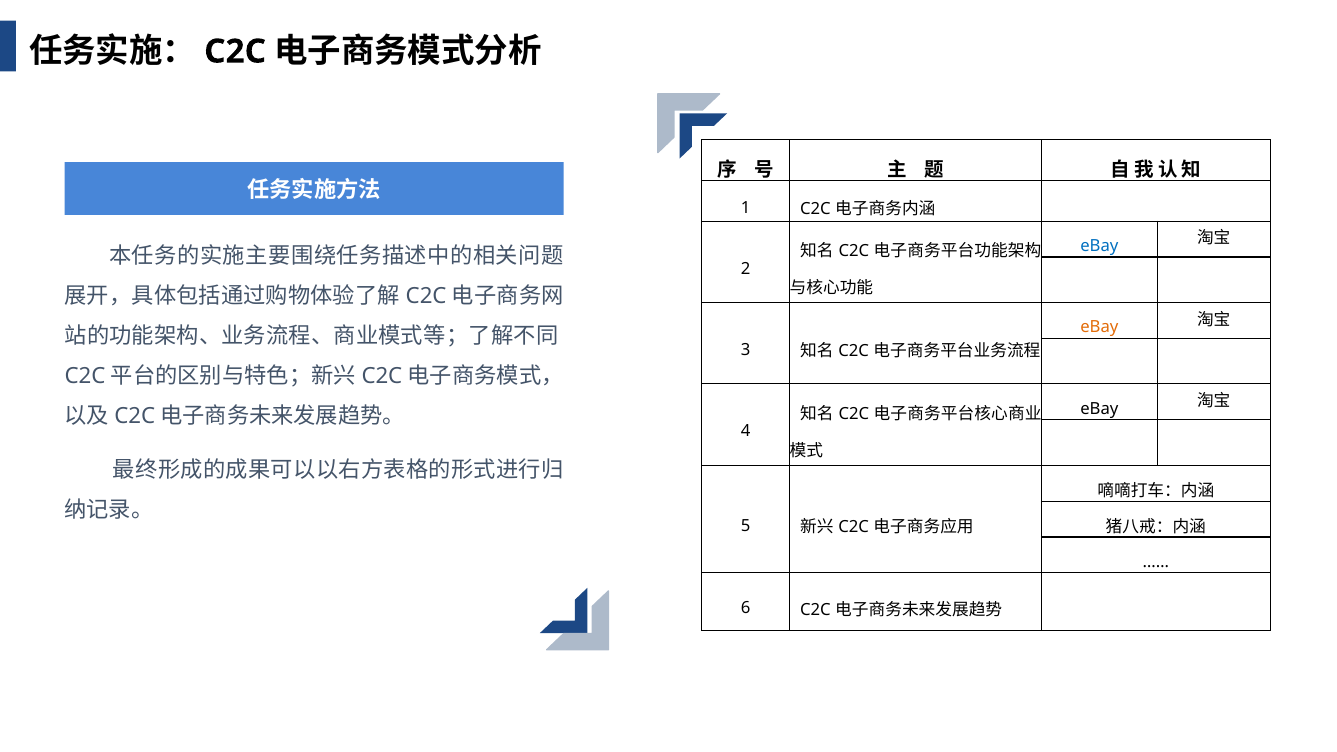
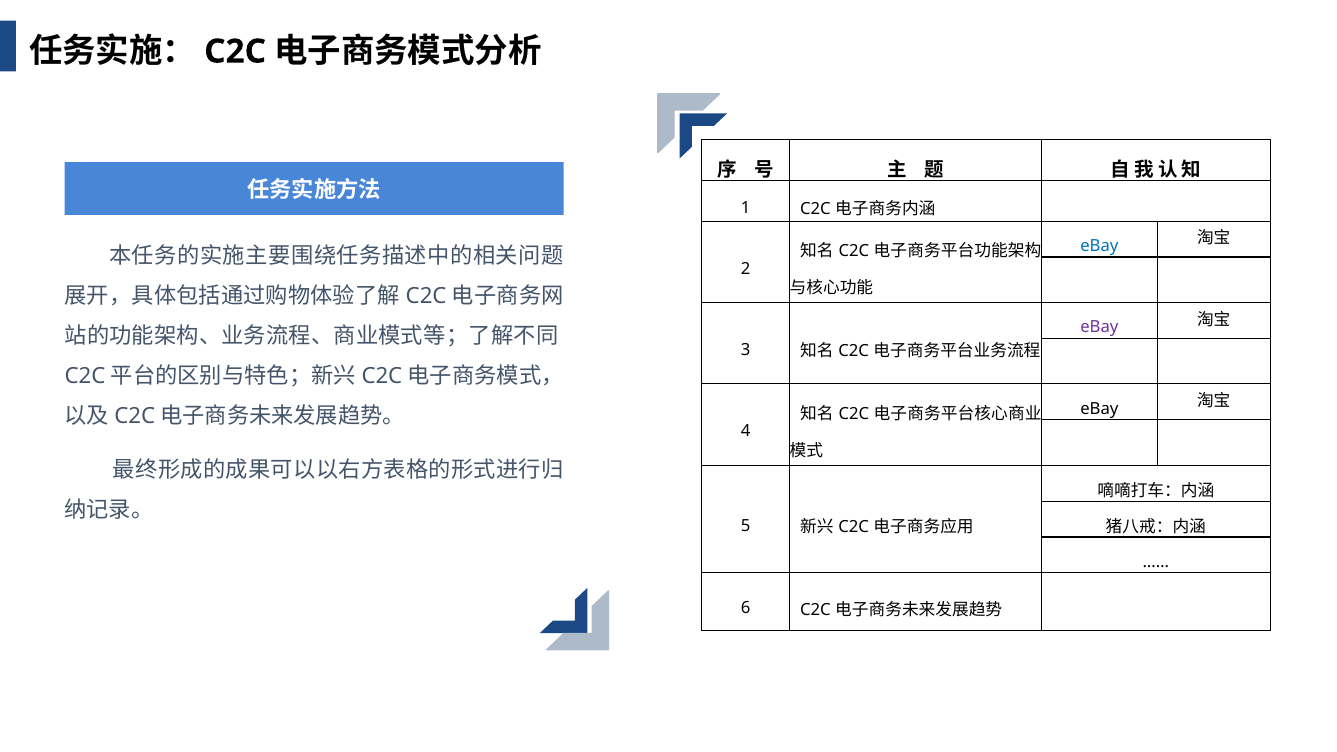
eBay colour: orange -> purple (1099, 327)
